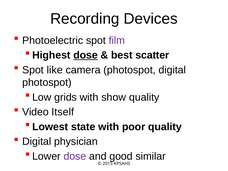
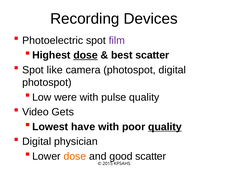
grids: grids -> were (66, 97)
show: show -> pulse (114, 97)
Itself: Itself -> Gets (63, 112)
state: state -> have (83, 127)
quality underline: none -> present (165, 127)
dose colour: purple -> orange (75, 156)
good similar: similar -> scatter (151, 156)
